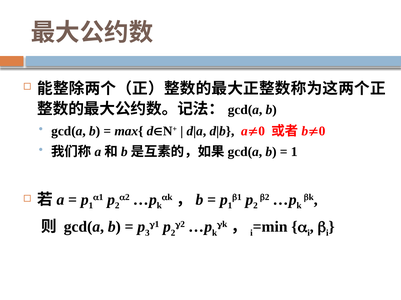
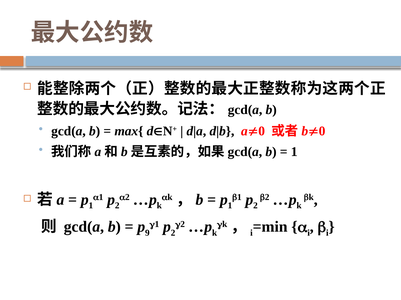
3: 3 -> 9 (147, 233)
